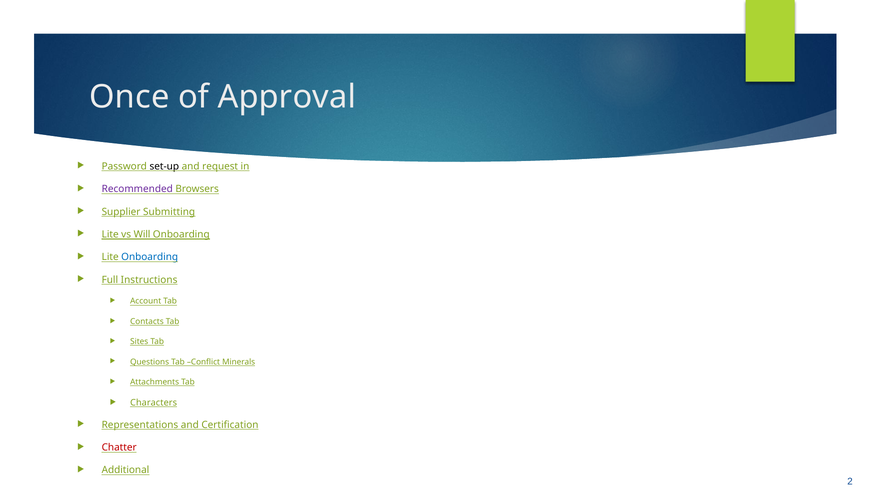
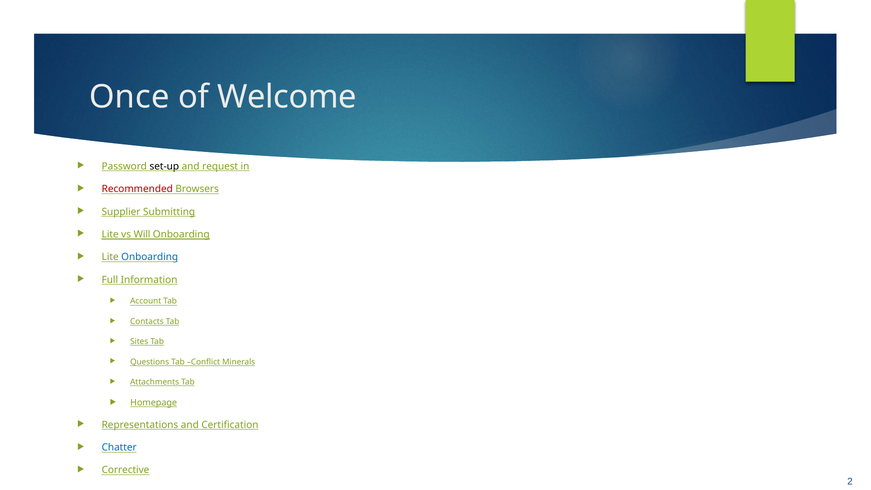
Approval: Approval -> Welcome (287, 97)
Recommended colour: purple -> red (137, 189)
Instructions: Instructions -> Information (149, 280)
Characters: Characters -> Homepage (154, 403)
Chatter colour: red -> blue (119, 447)
Additional: Additional -> Corrective (125, 470)
